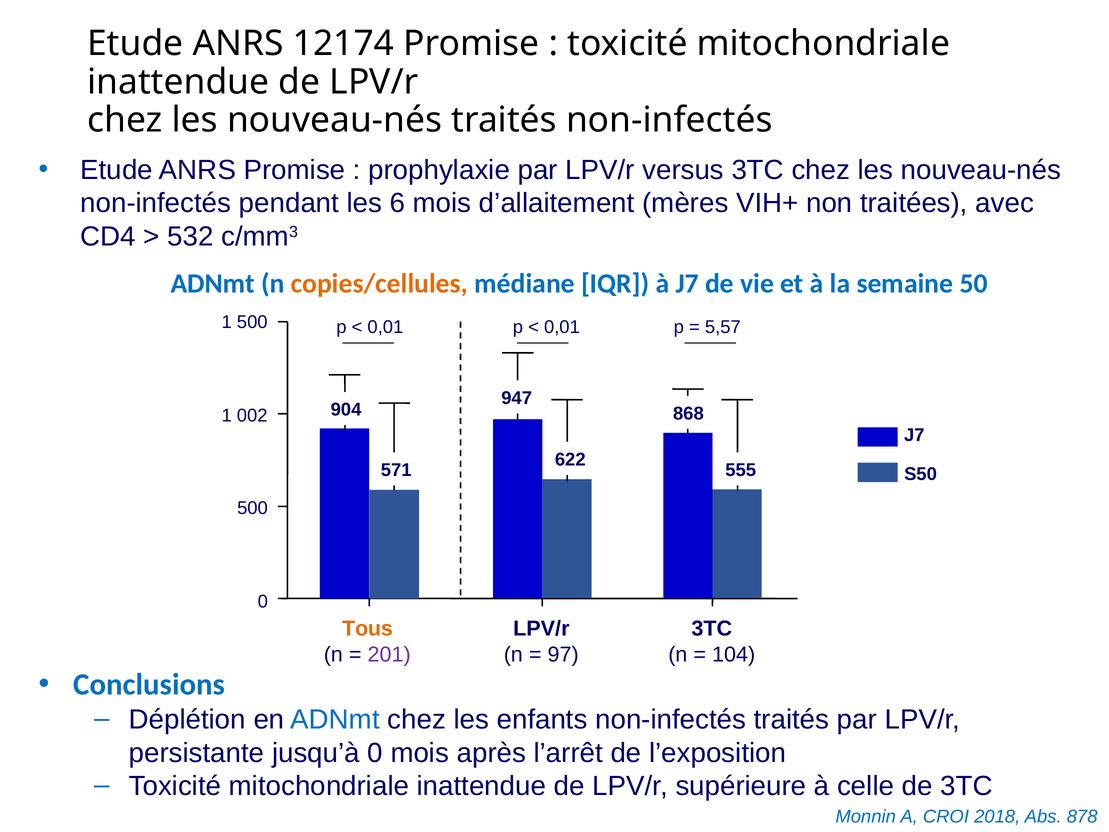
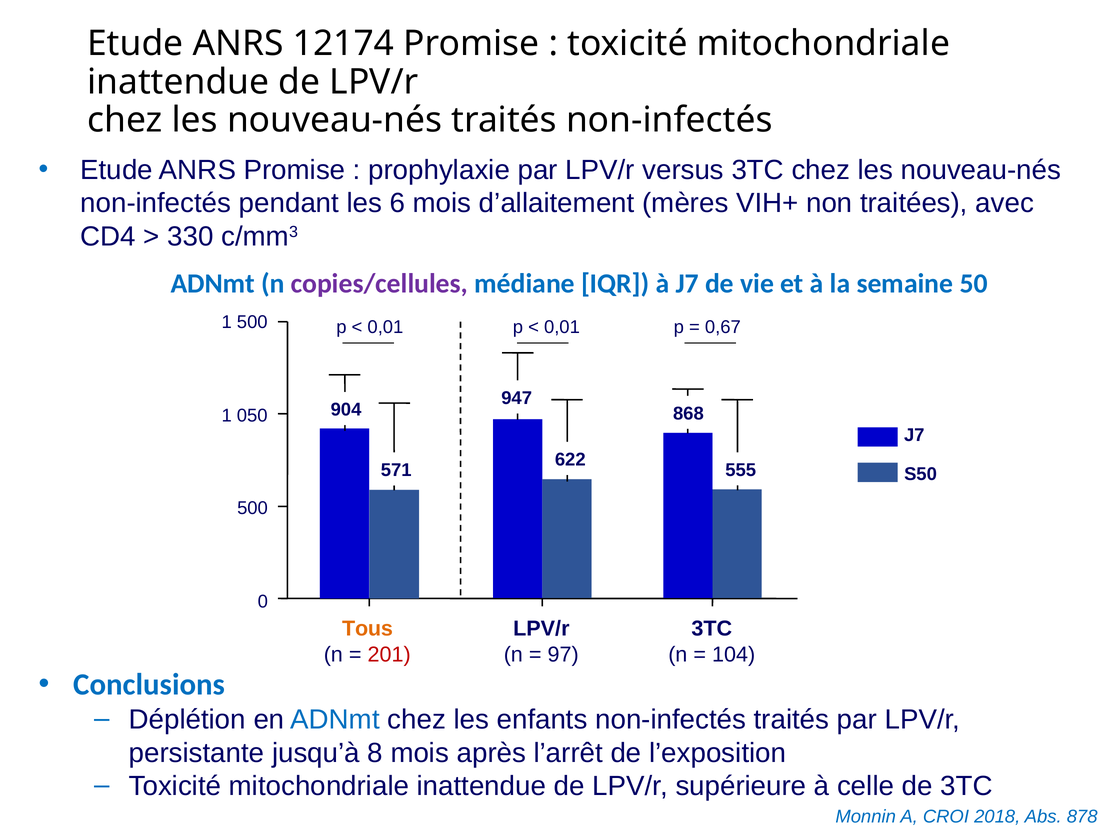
532: 532 -> 330 (191, 236)
copies/cellules colour: orange -> purple (379, 283)
5,57: 5,57 -> 0,67 (723, 327)
002: 002 -> 050 (252, 416)
201 colour: purple -> red (389, 655)
jusqu’à 0: 0 -> 8 (375, 753)
